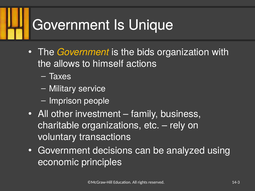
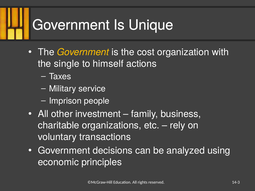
bids: bids -> cost (146, 52)
allows: allows -> single (67, 64)
